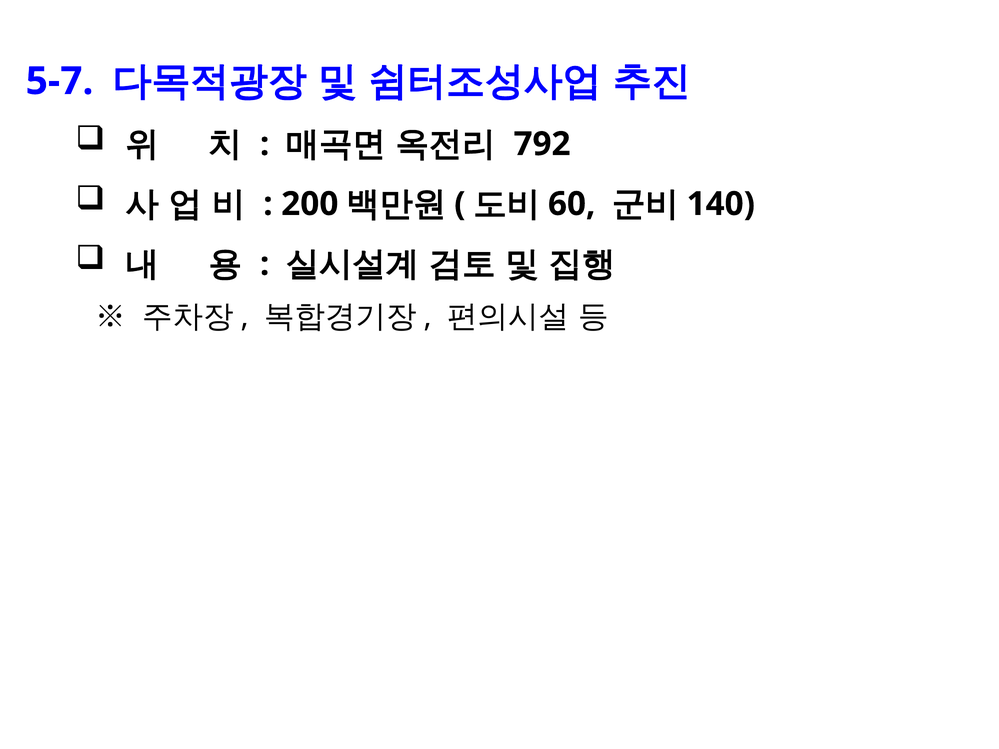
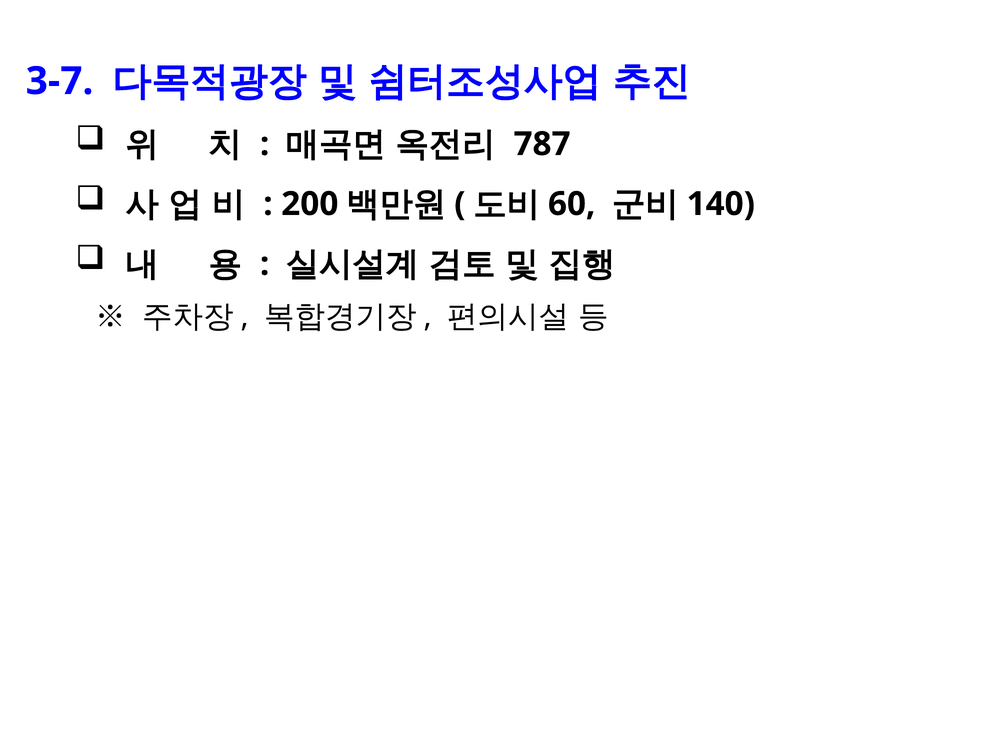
5-7: 5-7 -> 3-7 (60, 81)
792: 792 -> 787 (542, 144)
